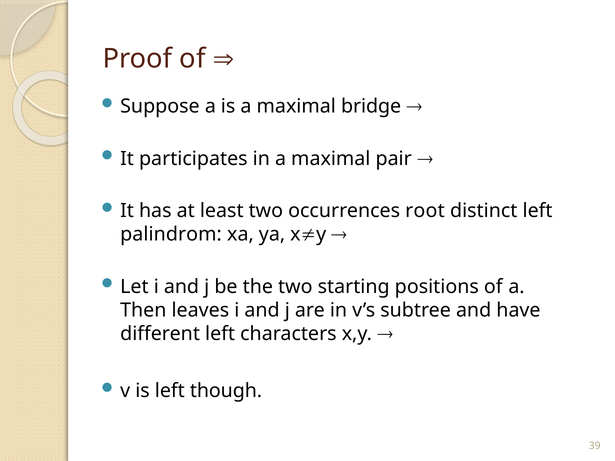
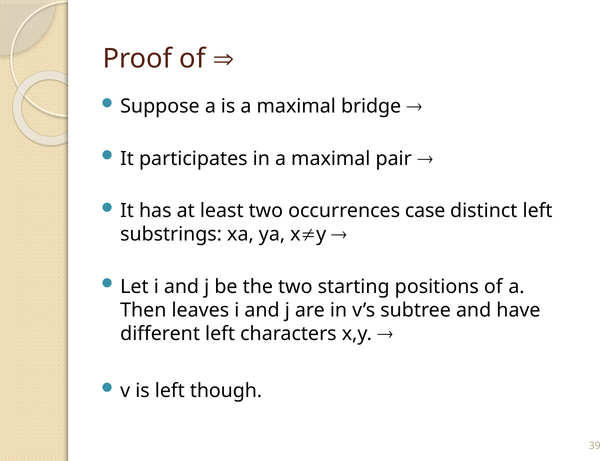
root: root -> case (425, 211)
palindrom: palindrom -> substrings (171, 234)
